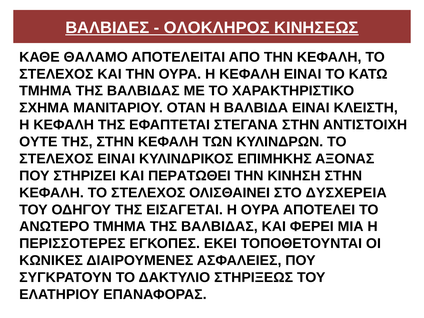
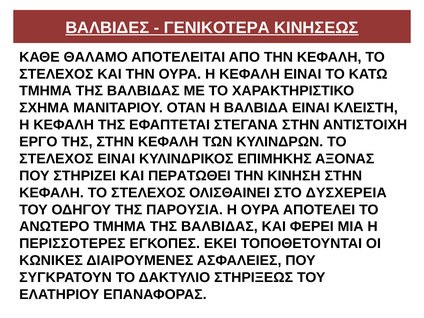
ΟΛΟΚΛΗΡΟΣ: ΟΛΟΚΛΗΡΟΣ -> ΓΕΝΙΚΟΤΕΡΑ (217, 28)
ΟΥΤΕ: ΟΥΤΕ -> ΕΡΓΟ (38, 142)
ΕΙΣΑΓΕΤΑΙ: ΕΙΣΑΓΕΤΑΙ -> ΠΑΡΟΥΣΙΑ (185, 210)
